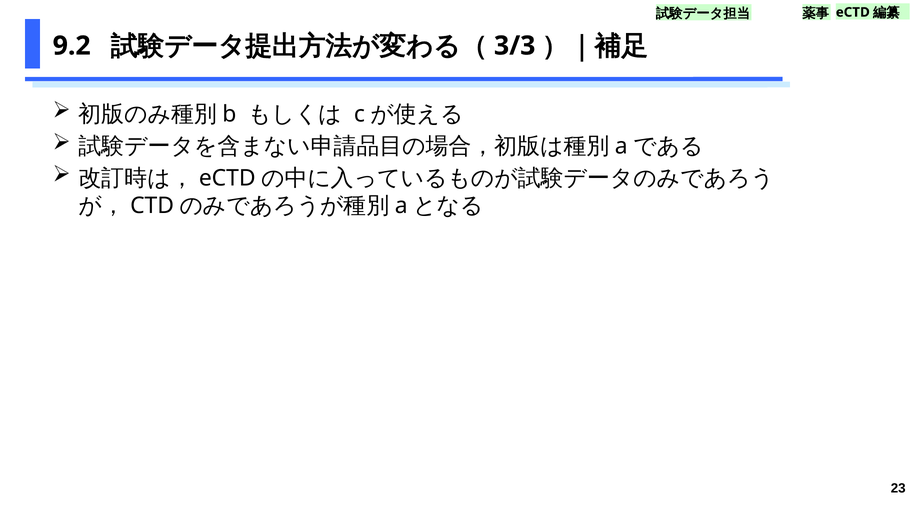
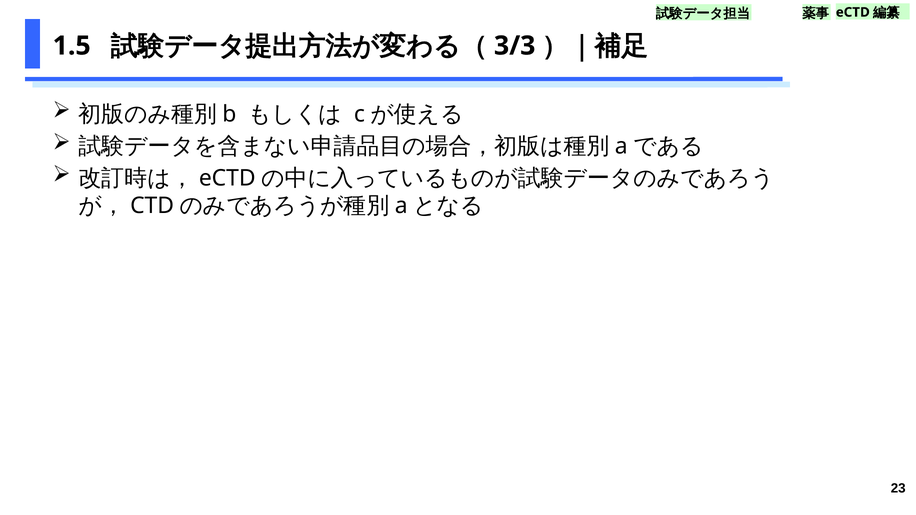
9.2: 9.2 -> 1.5 (72, 46)
